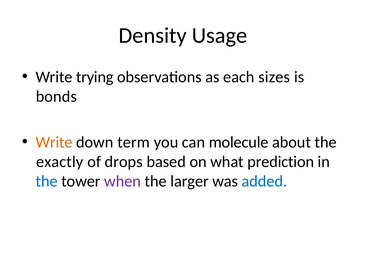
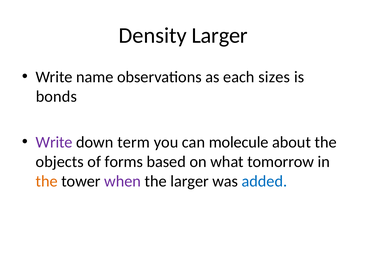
Density Usage: Usage -> Larger (220, 35)
trying: trying -> name (95, 77)
Write colour: orange -> purple (54, 142)
exactly: exactly -> objects (60, 161)
drops: drops -> forms (124, 161)
prediction: prediction -> tomorrow (281, 161)
the colour: blue -> orange (47, 181)
